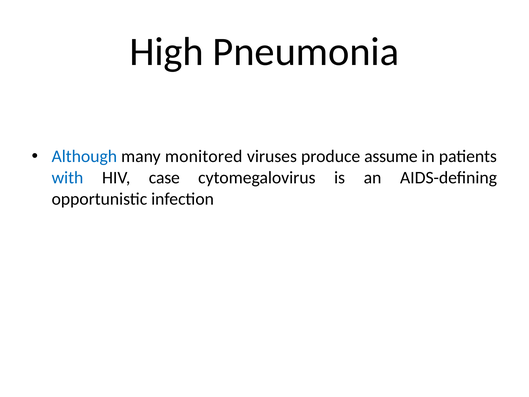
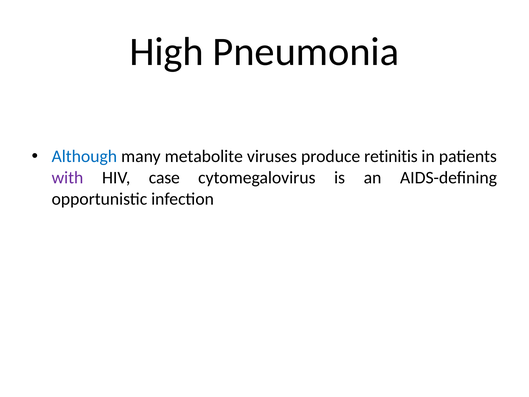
monitored: monitored -> metabolite (204, 156)
assume: assume -> retinitis (391, 156)
with colour: blue -> purple (67, 178)
